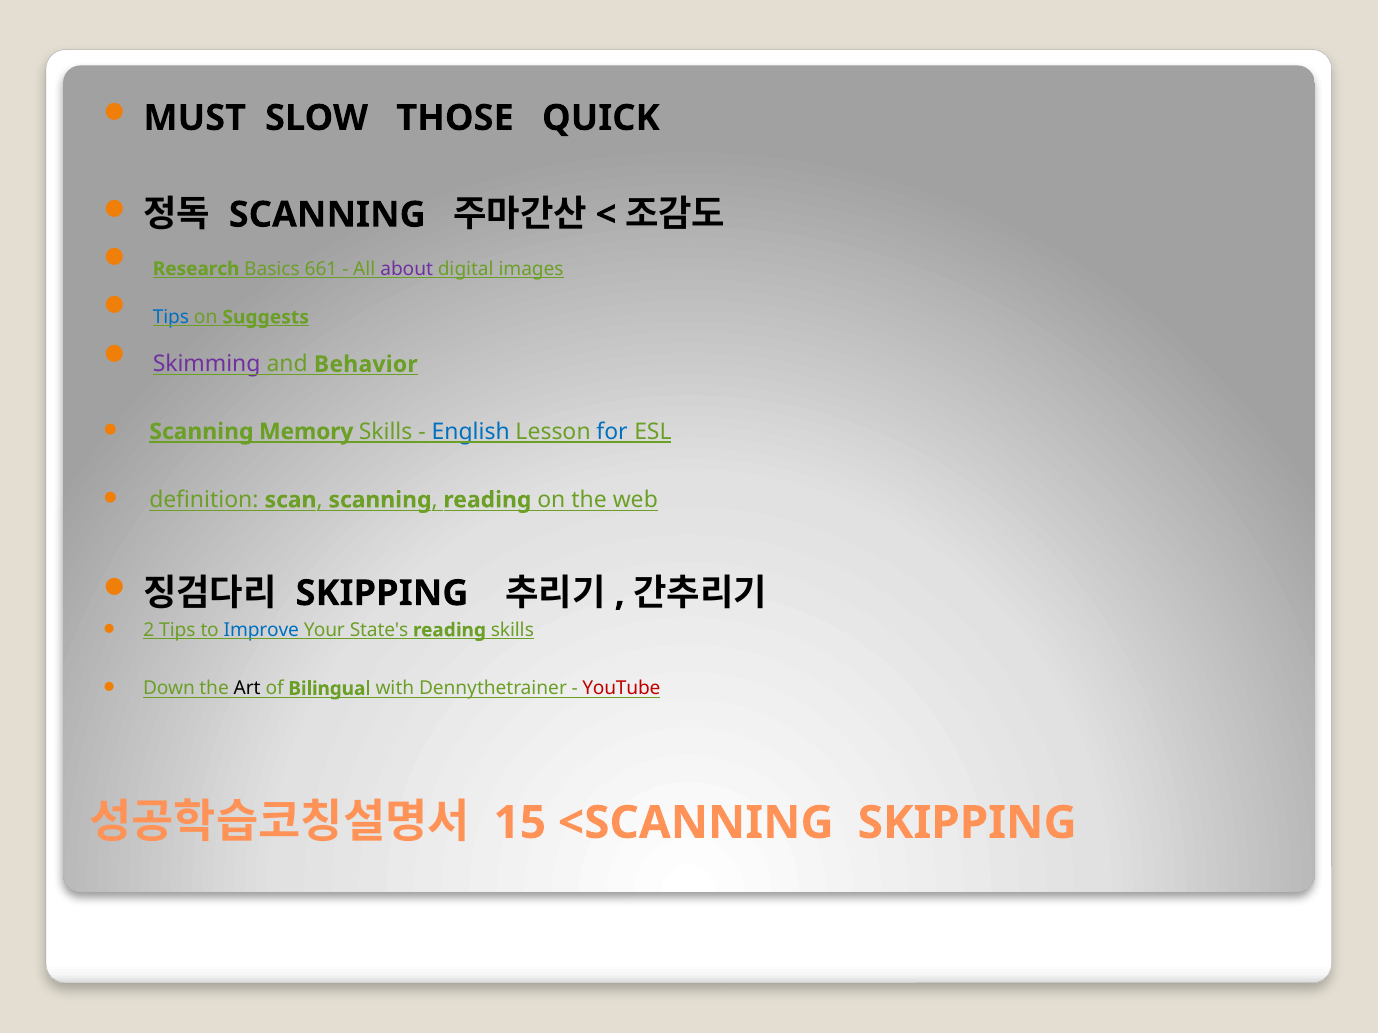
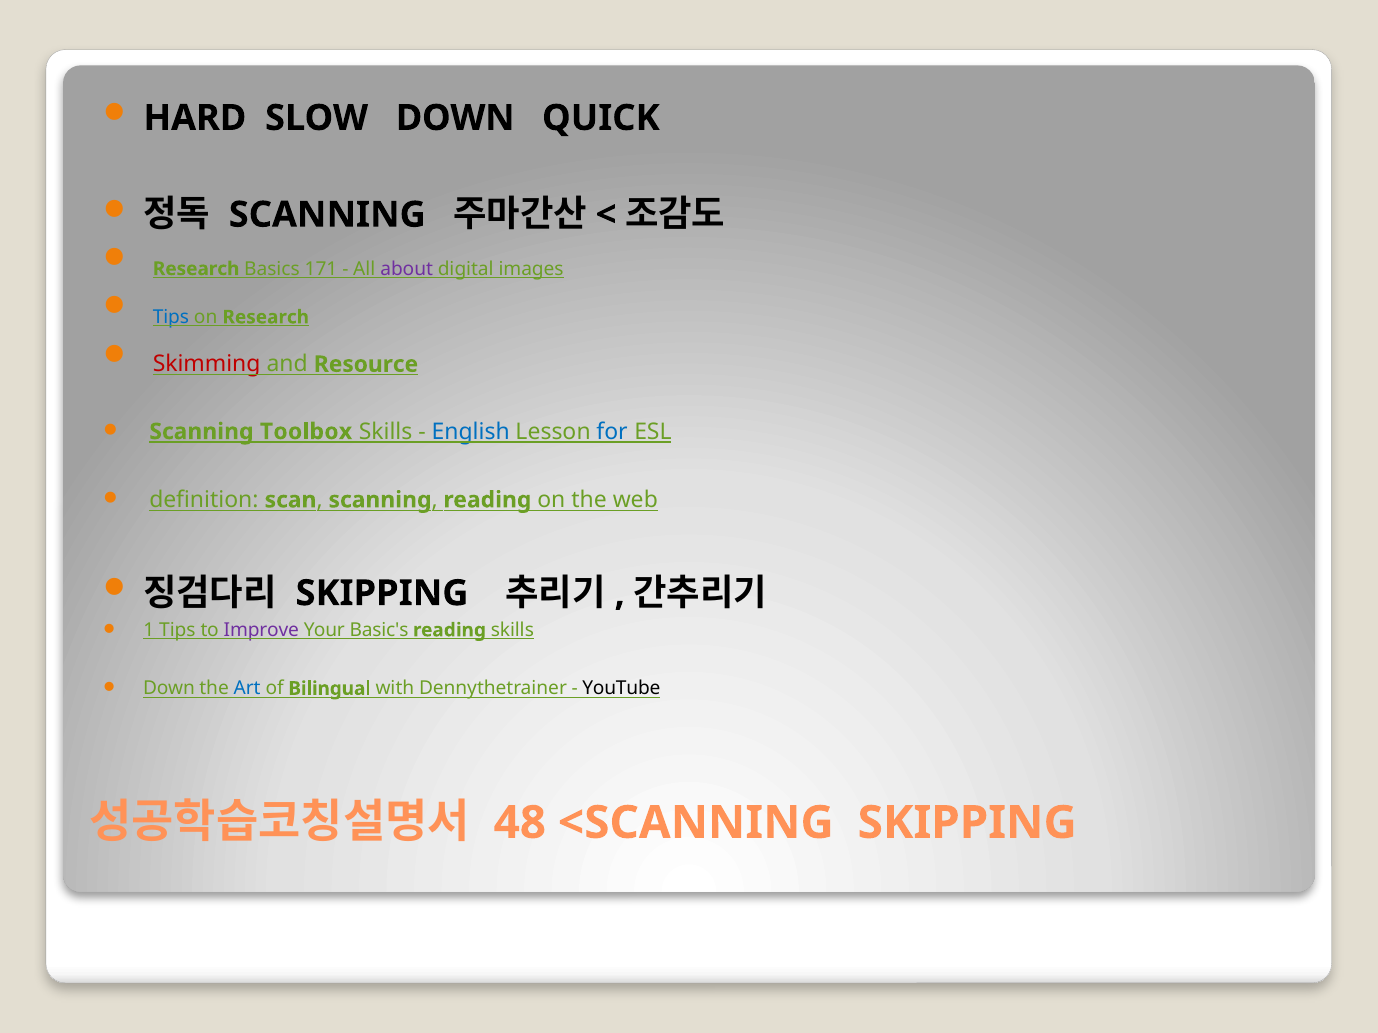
MUST: MUST -> HARD (195, 118)
SLOW THOSE: THOSE -> DOWN (455, 118)
661: 661 -> 171 (321, 269)
on Suggests: Suggests -> Research (266, 317)
Skimming colour: purple -> red (207, 364)
Behavior: Behavior -> Resource (366, 364)
Memory: Memory -> Toolbox (306, 432)
2: 2 -> 1 (149, 630)
Improve colour: blue -> purple (261, 630)
State's: State's -> Basic's (379, 630)
Art colour: black -> blue (247, 689)
YouTube colour: red -> black (621, 689)
15: 15 -> 48 (520, 823)
